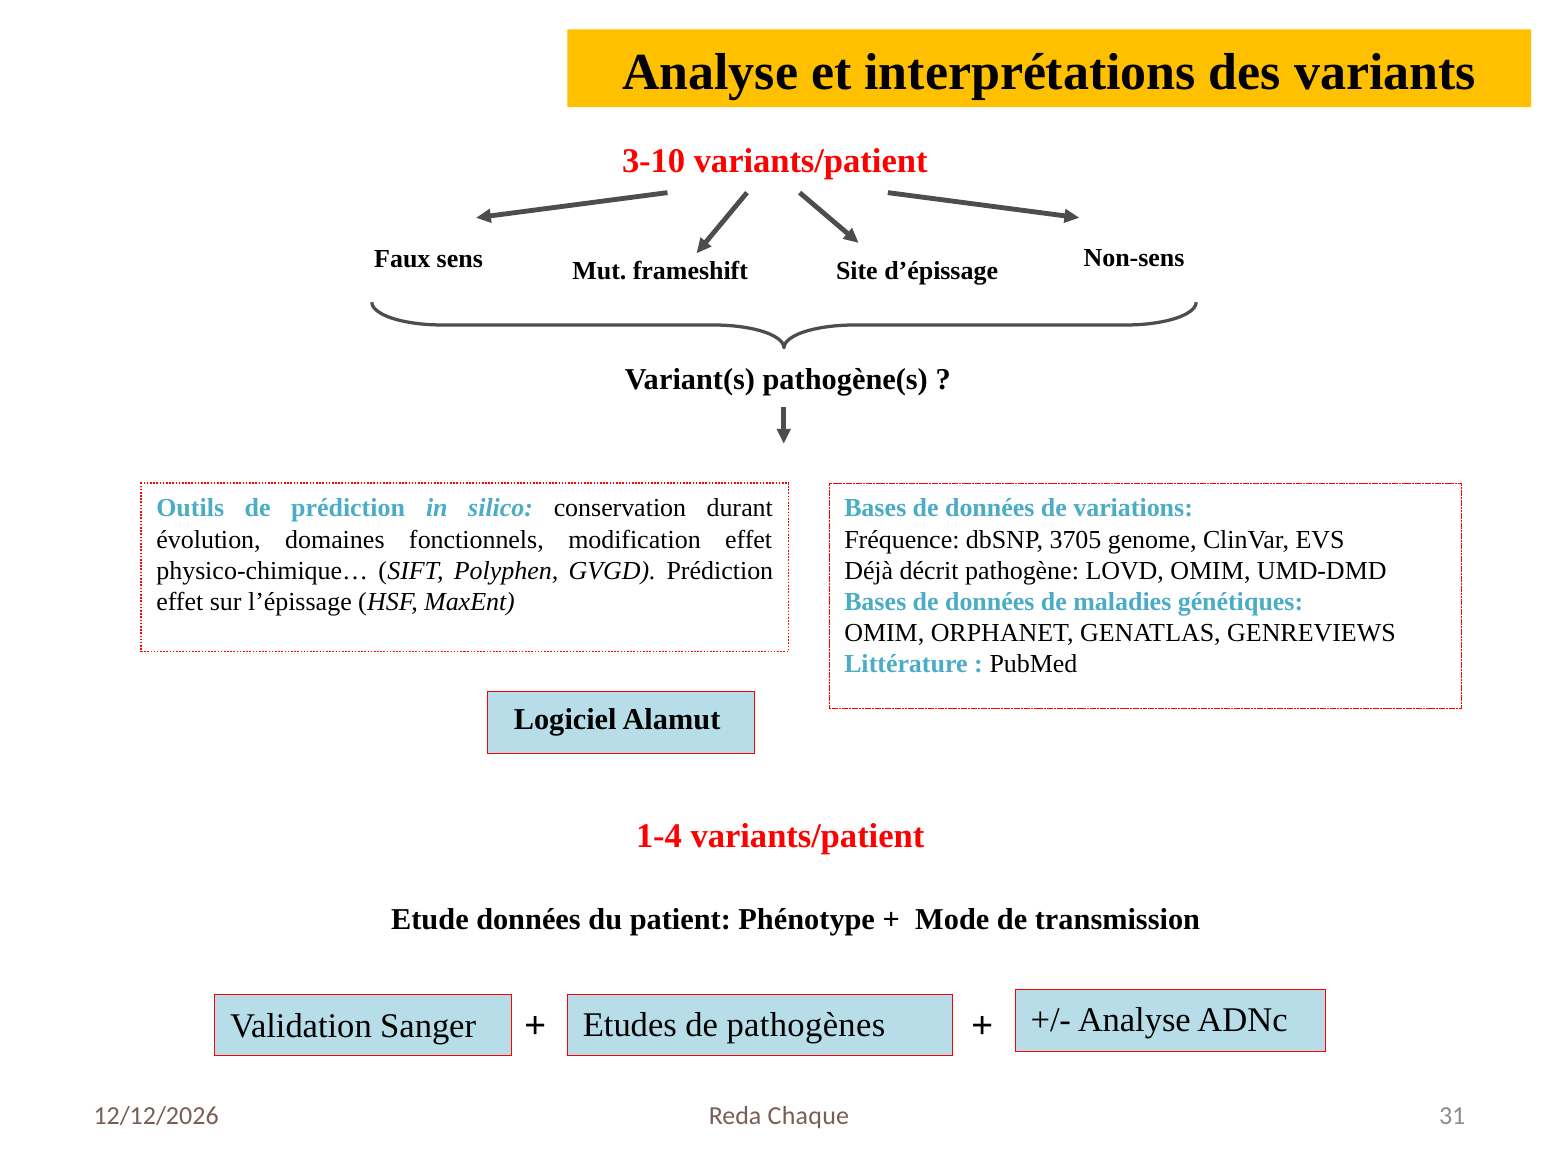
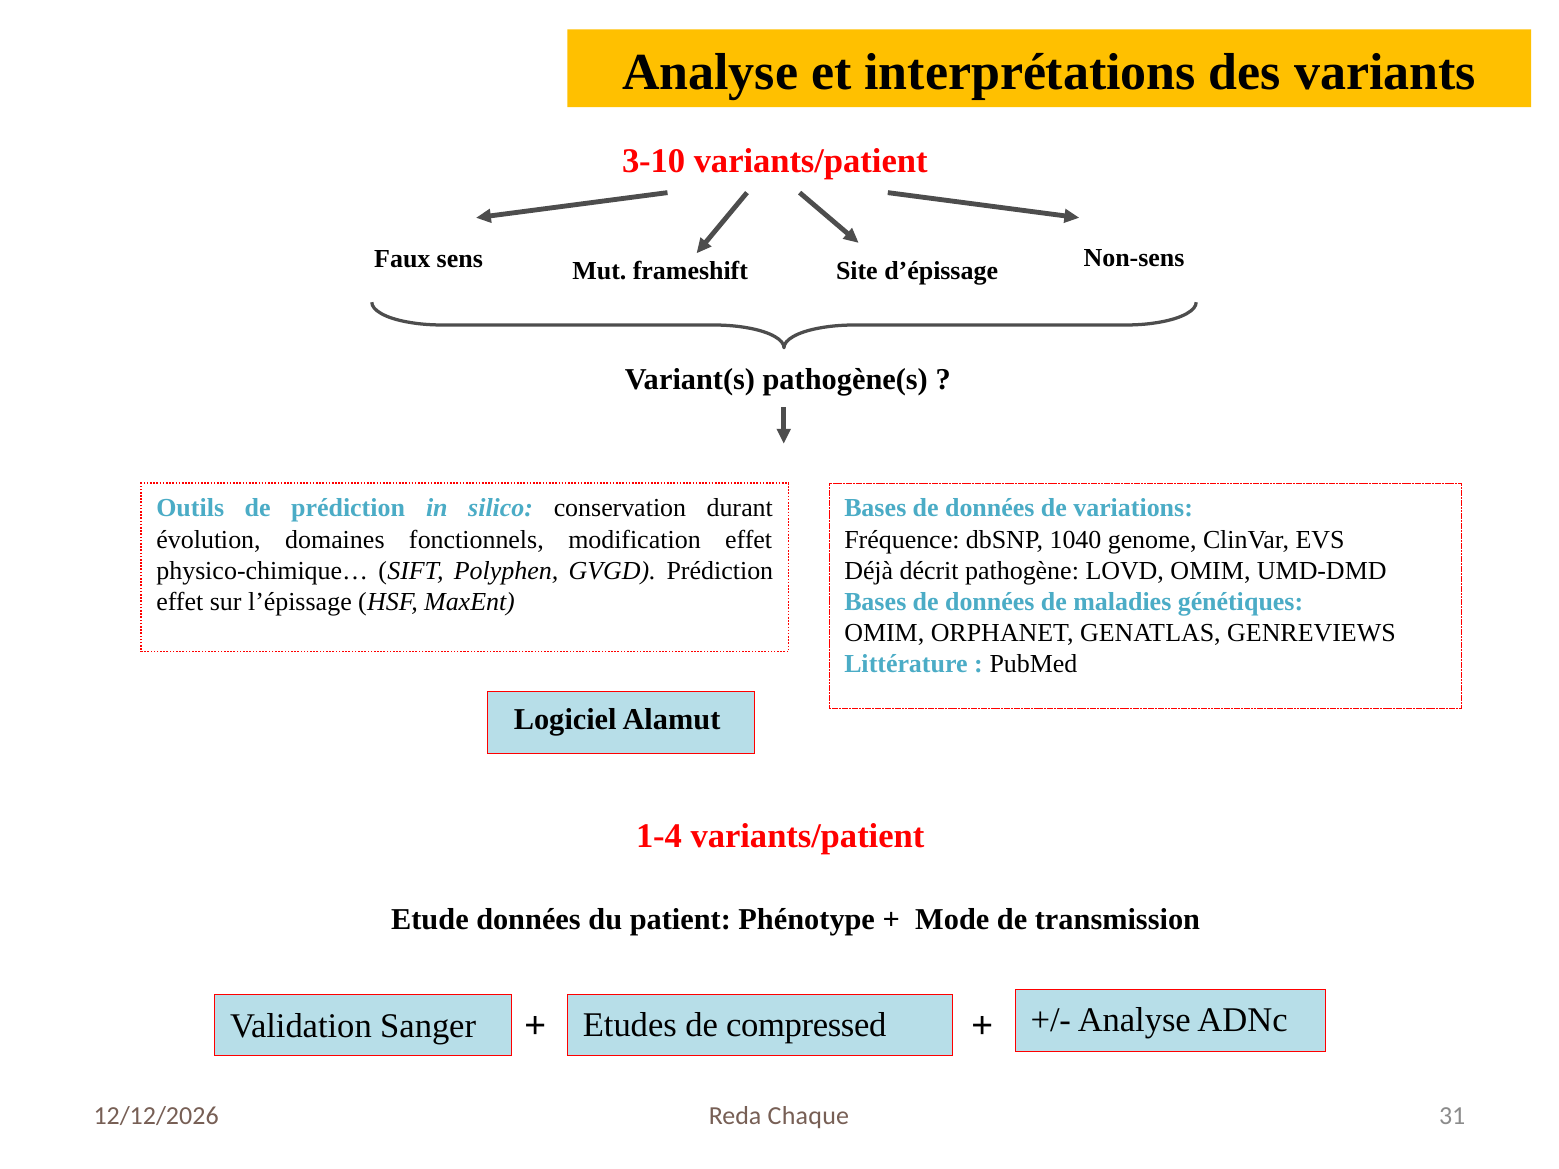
3705: 3705 -> 1040 (1075, 540)
pathogènes: pathogènes -> compressed (806, 1025)
